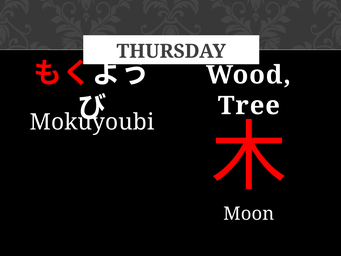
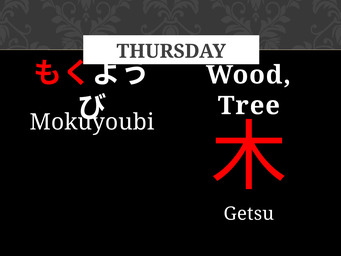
Moon: Moon -> Getsu (249, 213)
